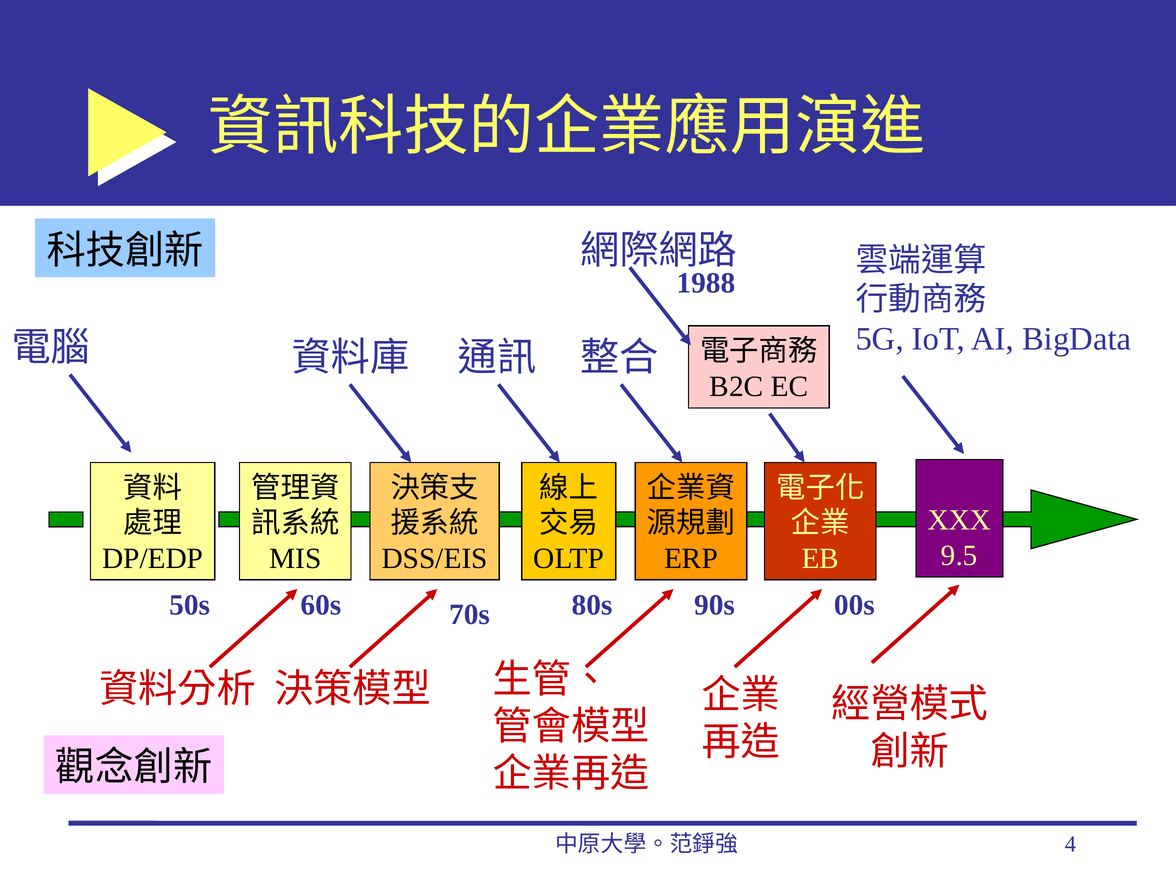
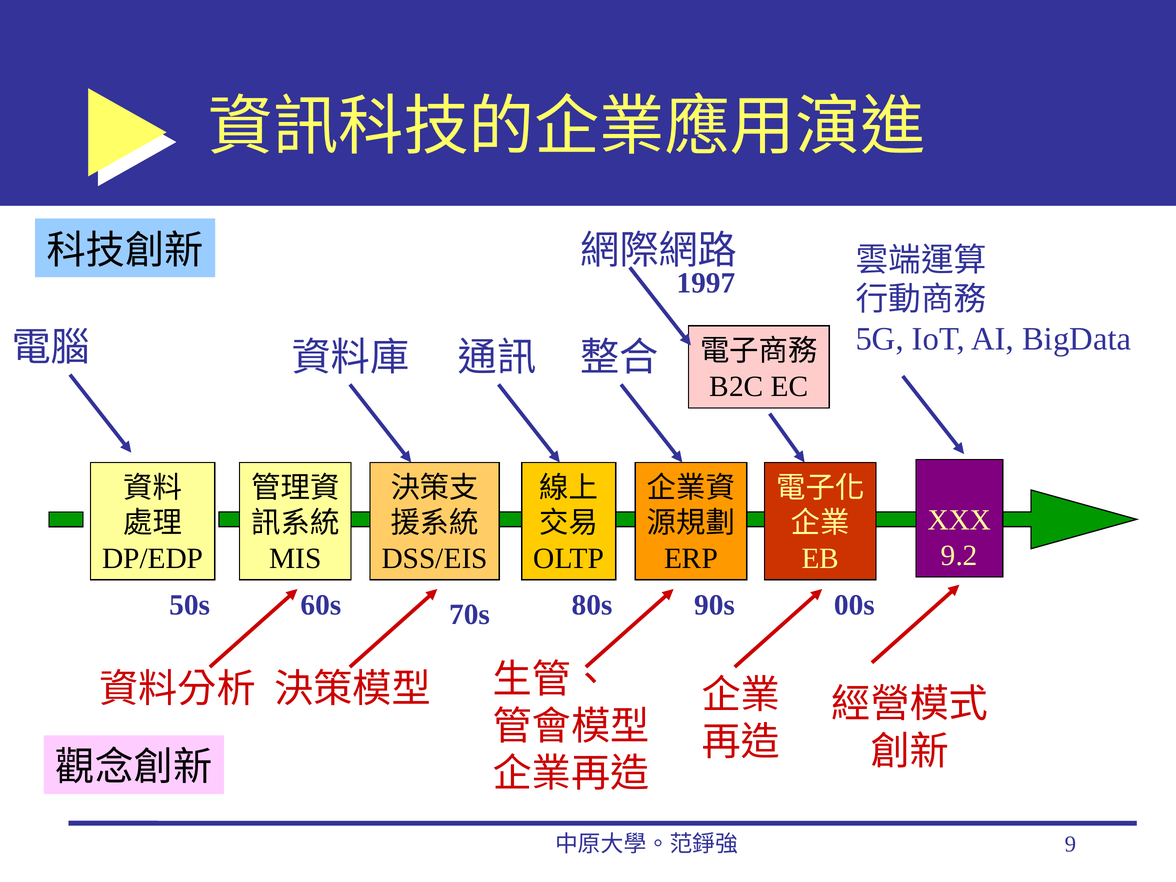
1988: 1988 -> 1997 (706, 283)
9.5: 9.5 -> 9.2 (959, 556)
4: 4 -> 9 (1070, 844)
